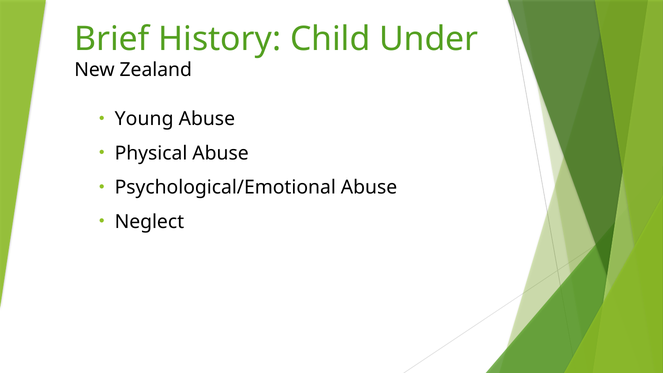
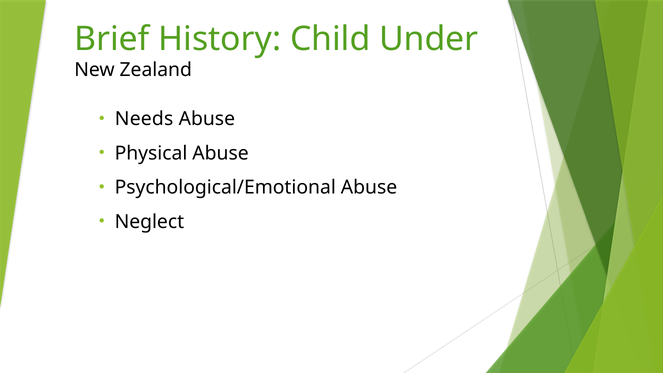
Young: Young -> Needs (144, 119)
